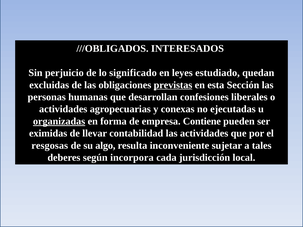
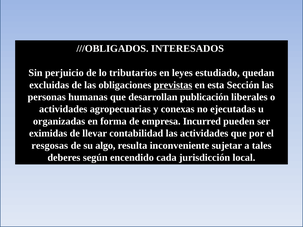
significado: significado -> tributarios (133, 73)
confesiones: confesiones -> publicación (204, 97)
organizadas underline: present -> none (59, 121)
Contiene: Contiene -> Incurred (202, 121)
incorpora: incorpora -> encendido (132, 158)
